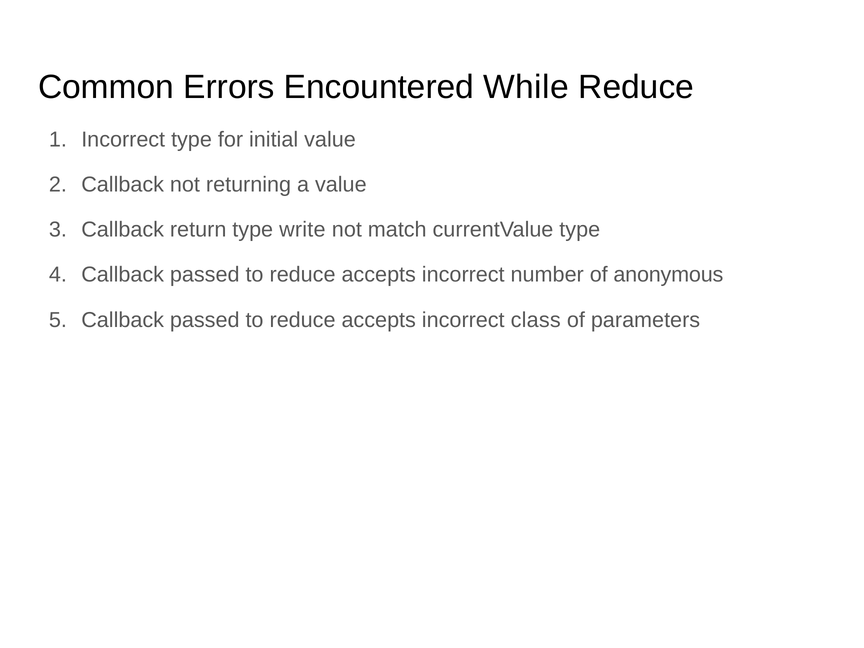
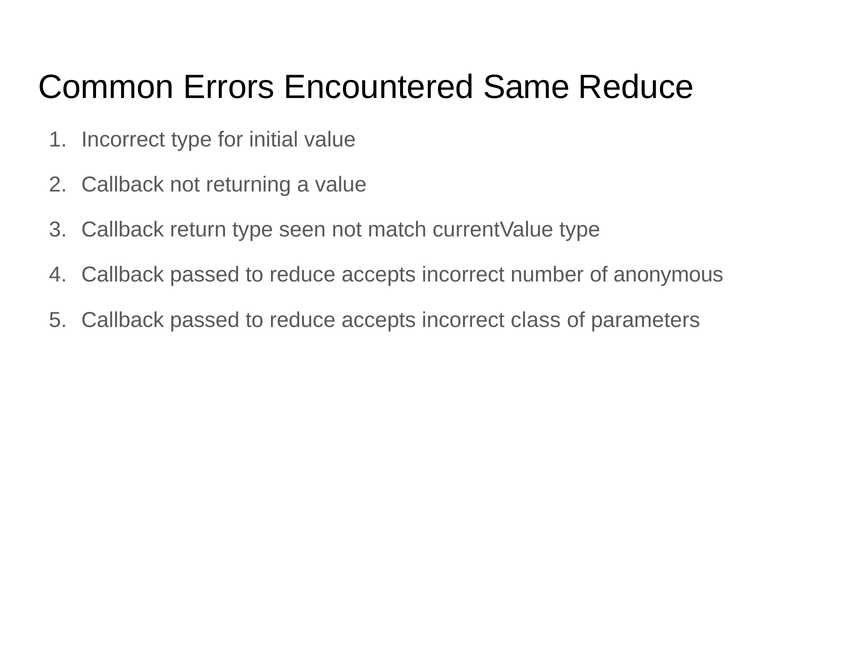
While: While -> Same (526, 87)
write: write -> seen (302, 230)
